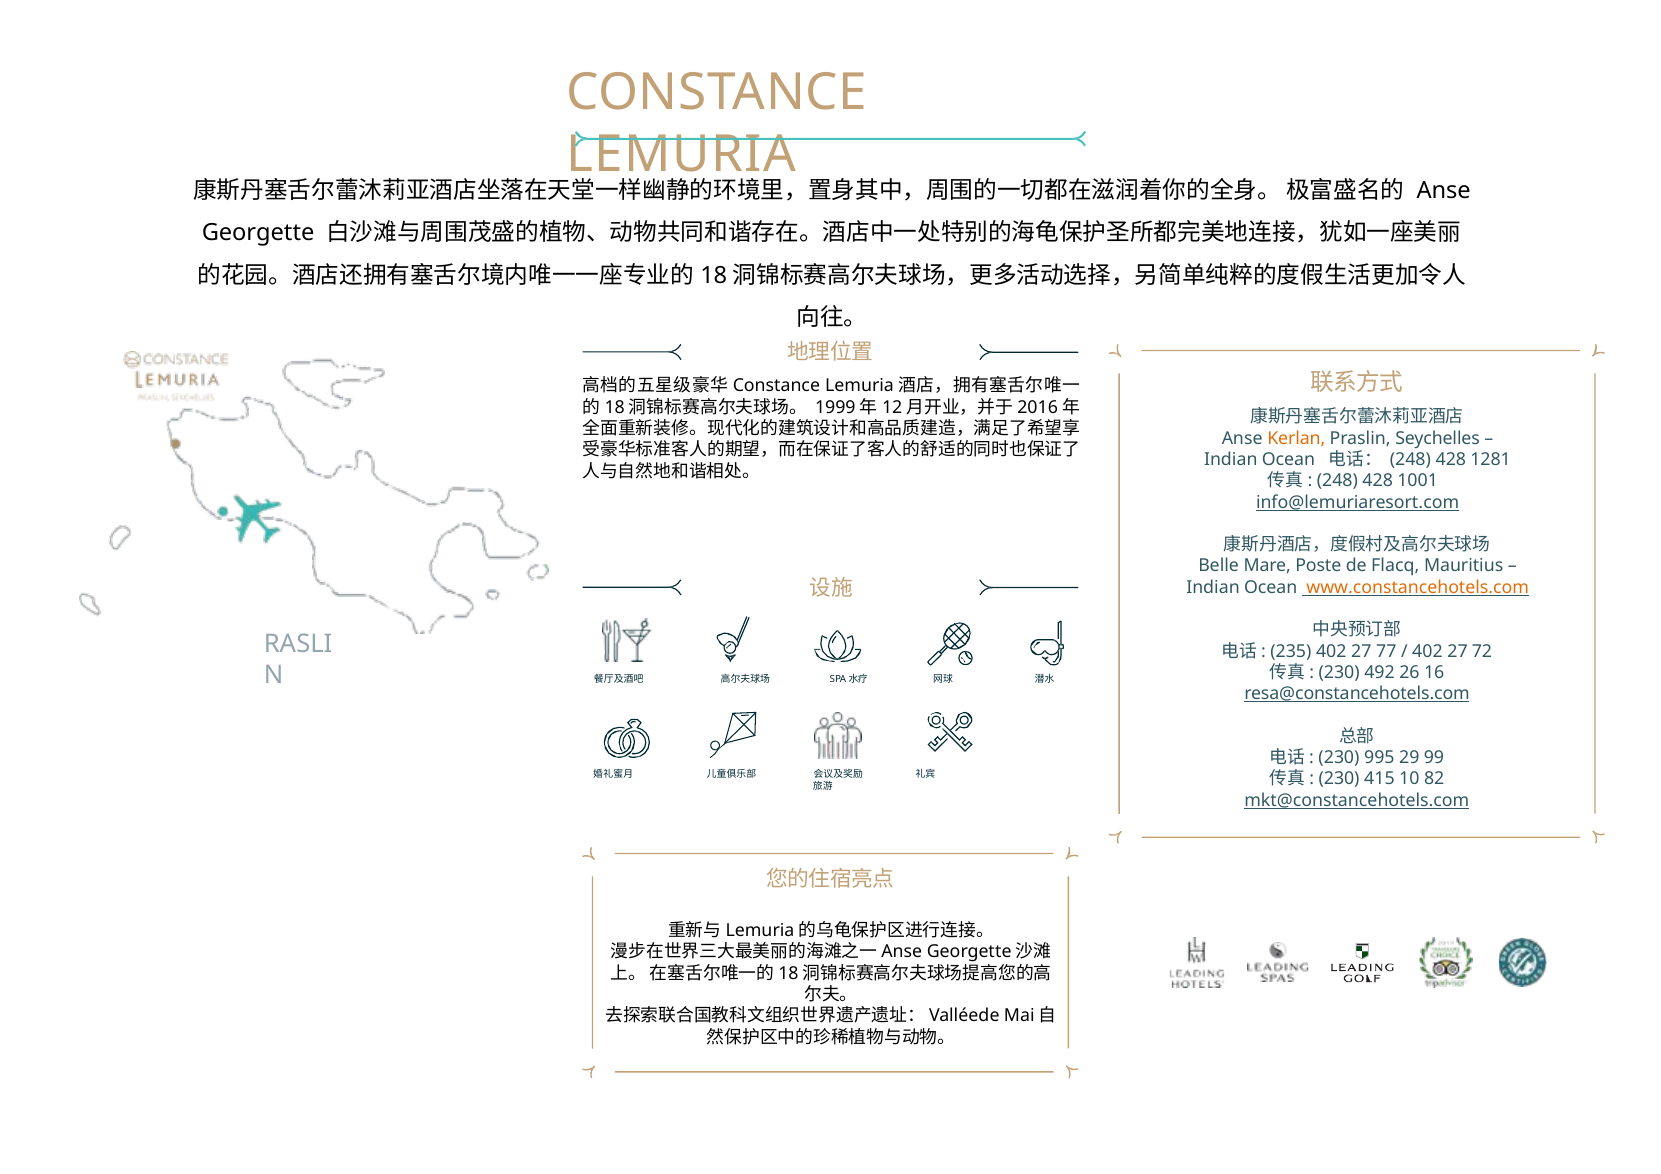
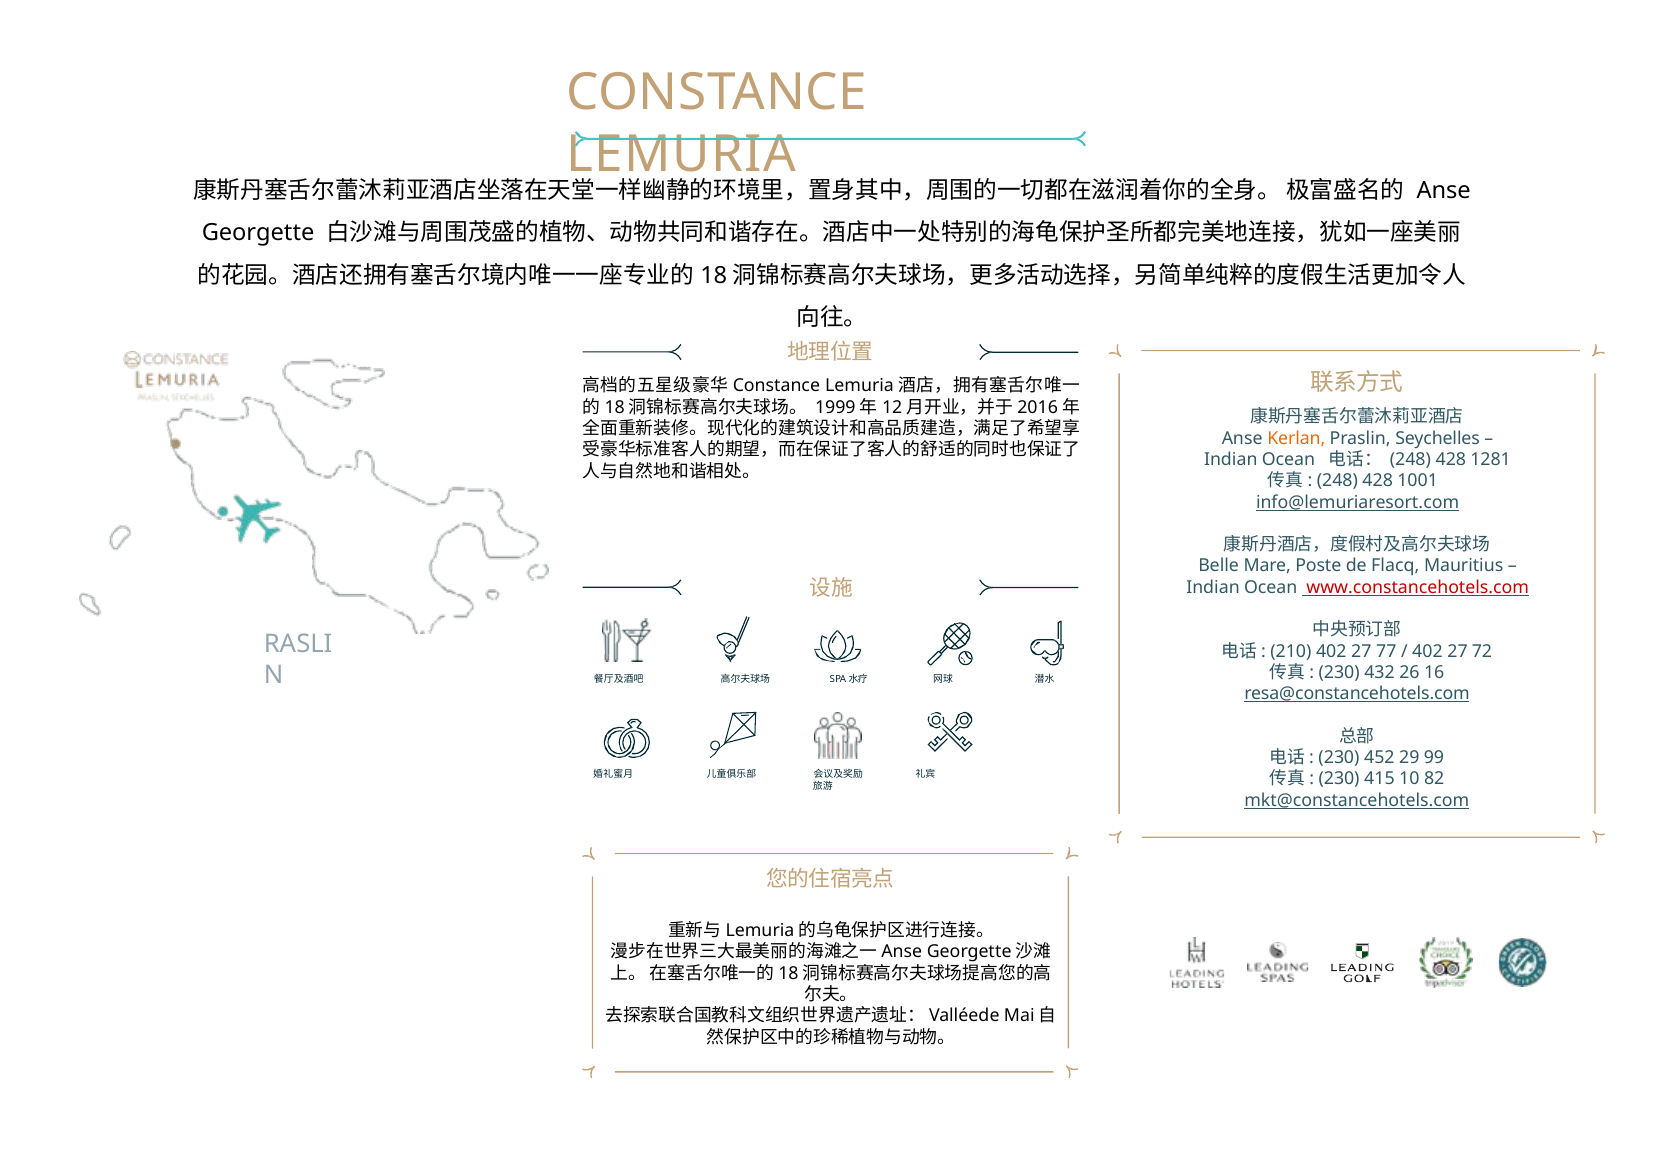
www.constancehotels.com colour: orange -> red (1418, 588)
235: 235 -> 210 (1291, 652)
492: 492 -> 432 (1380, 673)
995: 995 -> 452 (1379, 758)
